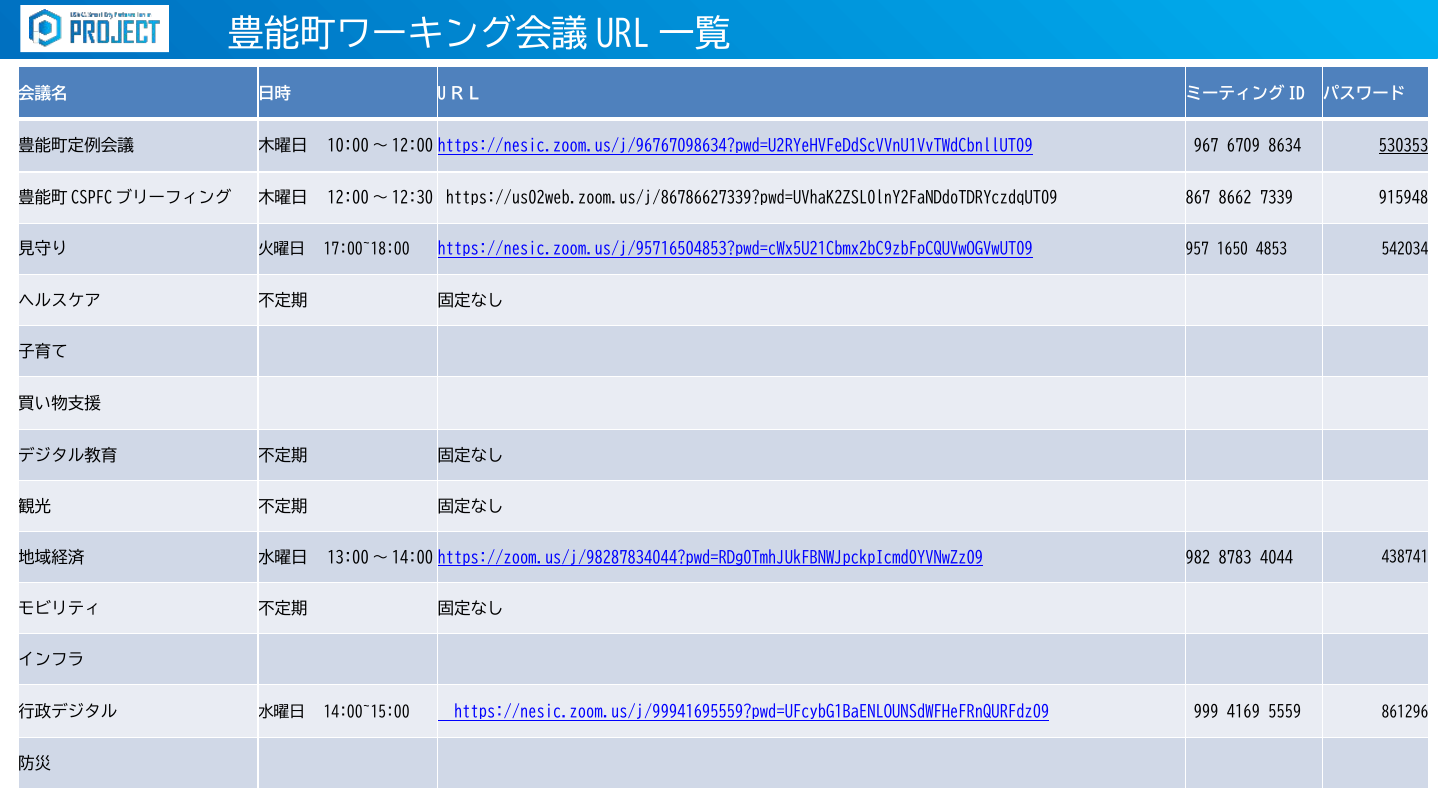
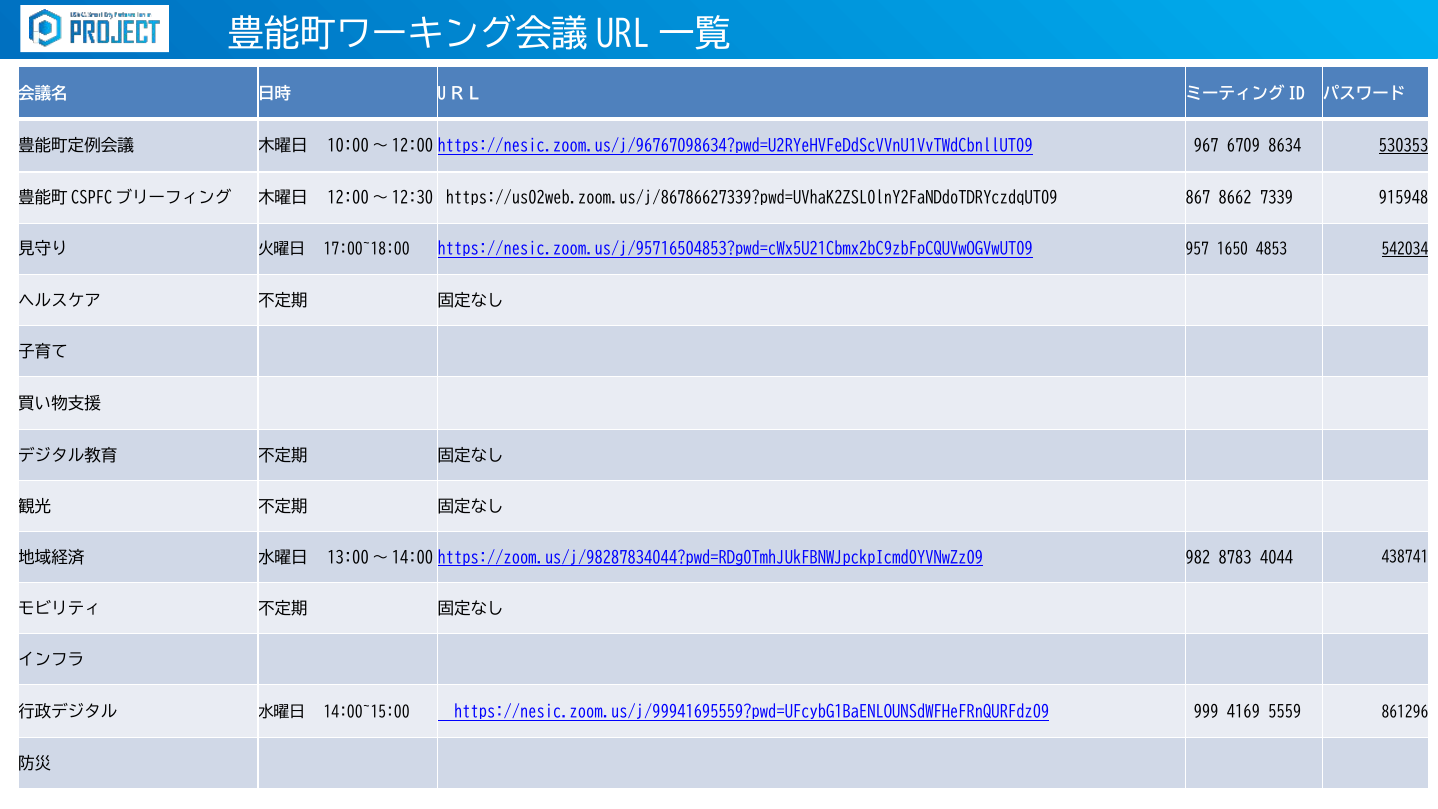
542034 underline: none -> present (1405, 249)
